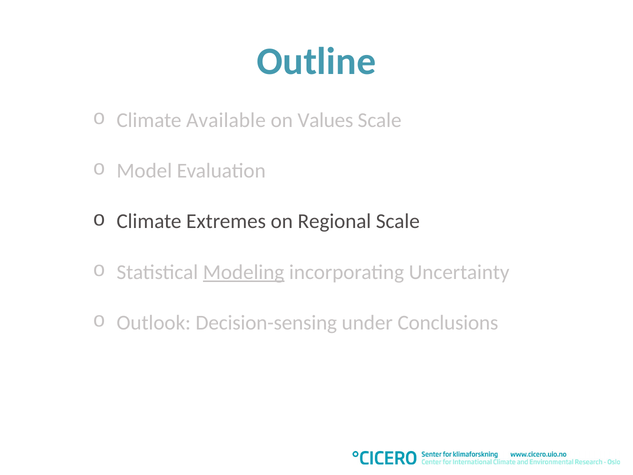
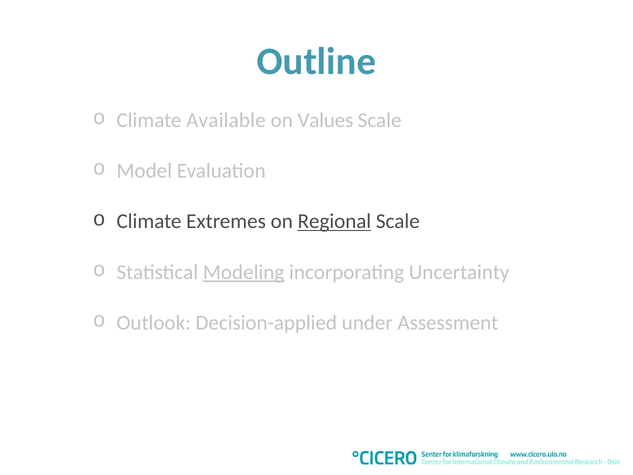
Regional underline: none -> present (334, 221)
Decision-sensing: Decision-sensing -> Decision-applied (266, 323)
Conclusions: Conclusions -> Assessment (448, 323)
